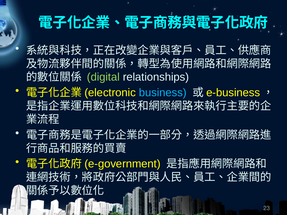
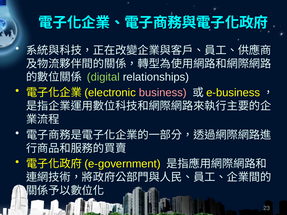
business colour: light blue -> pink (163, 93)
